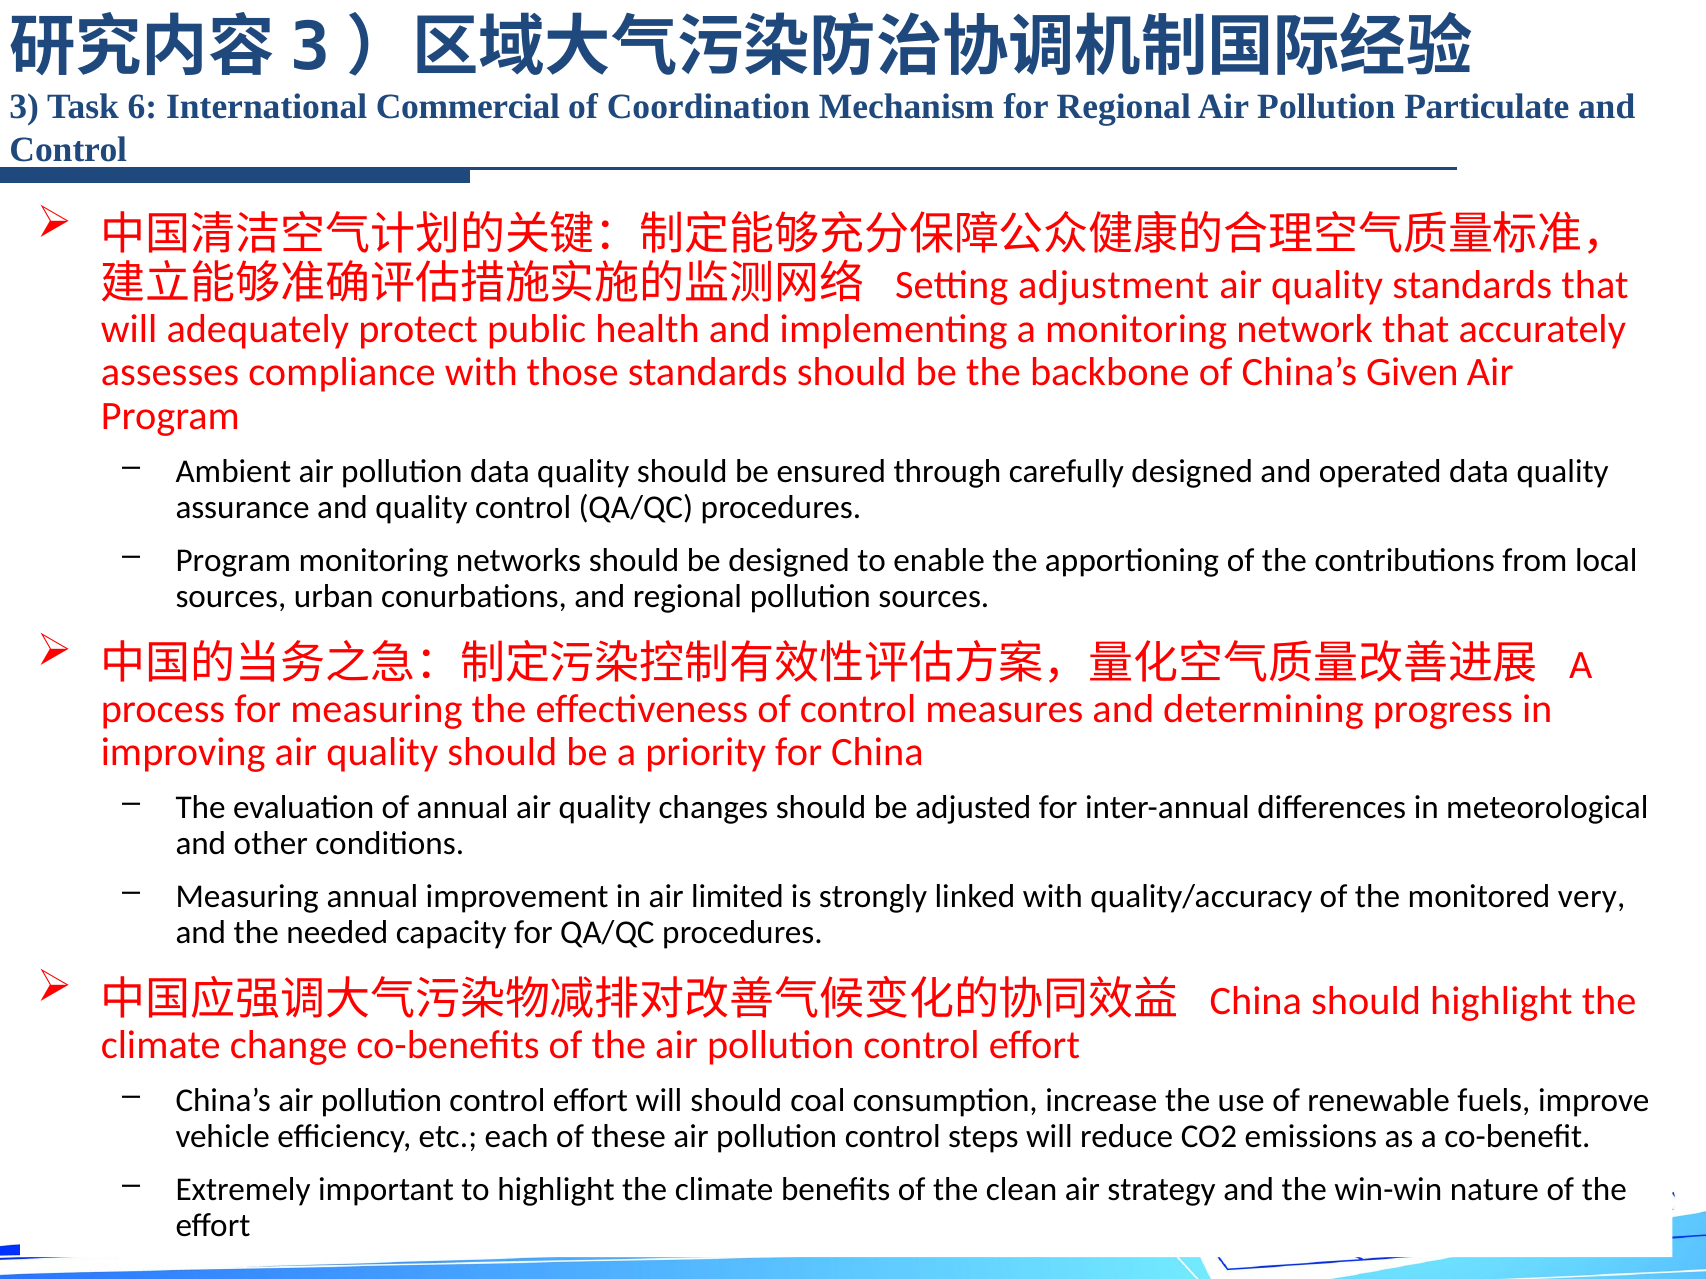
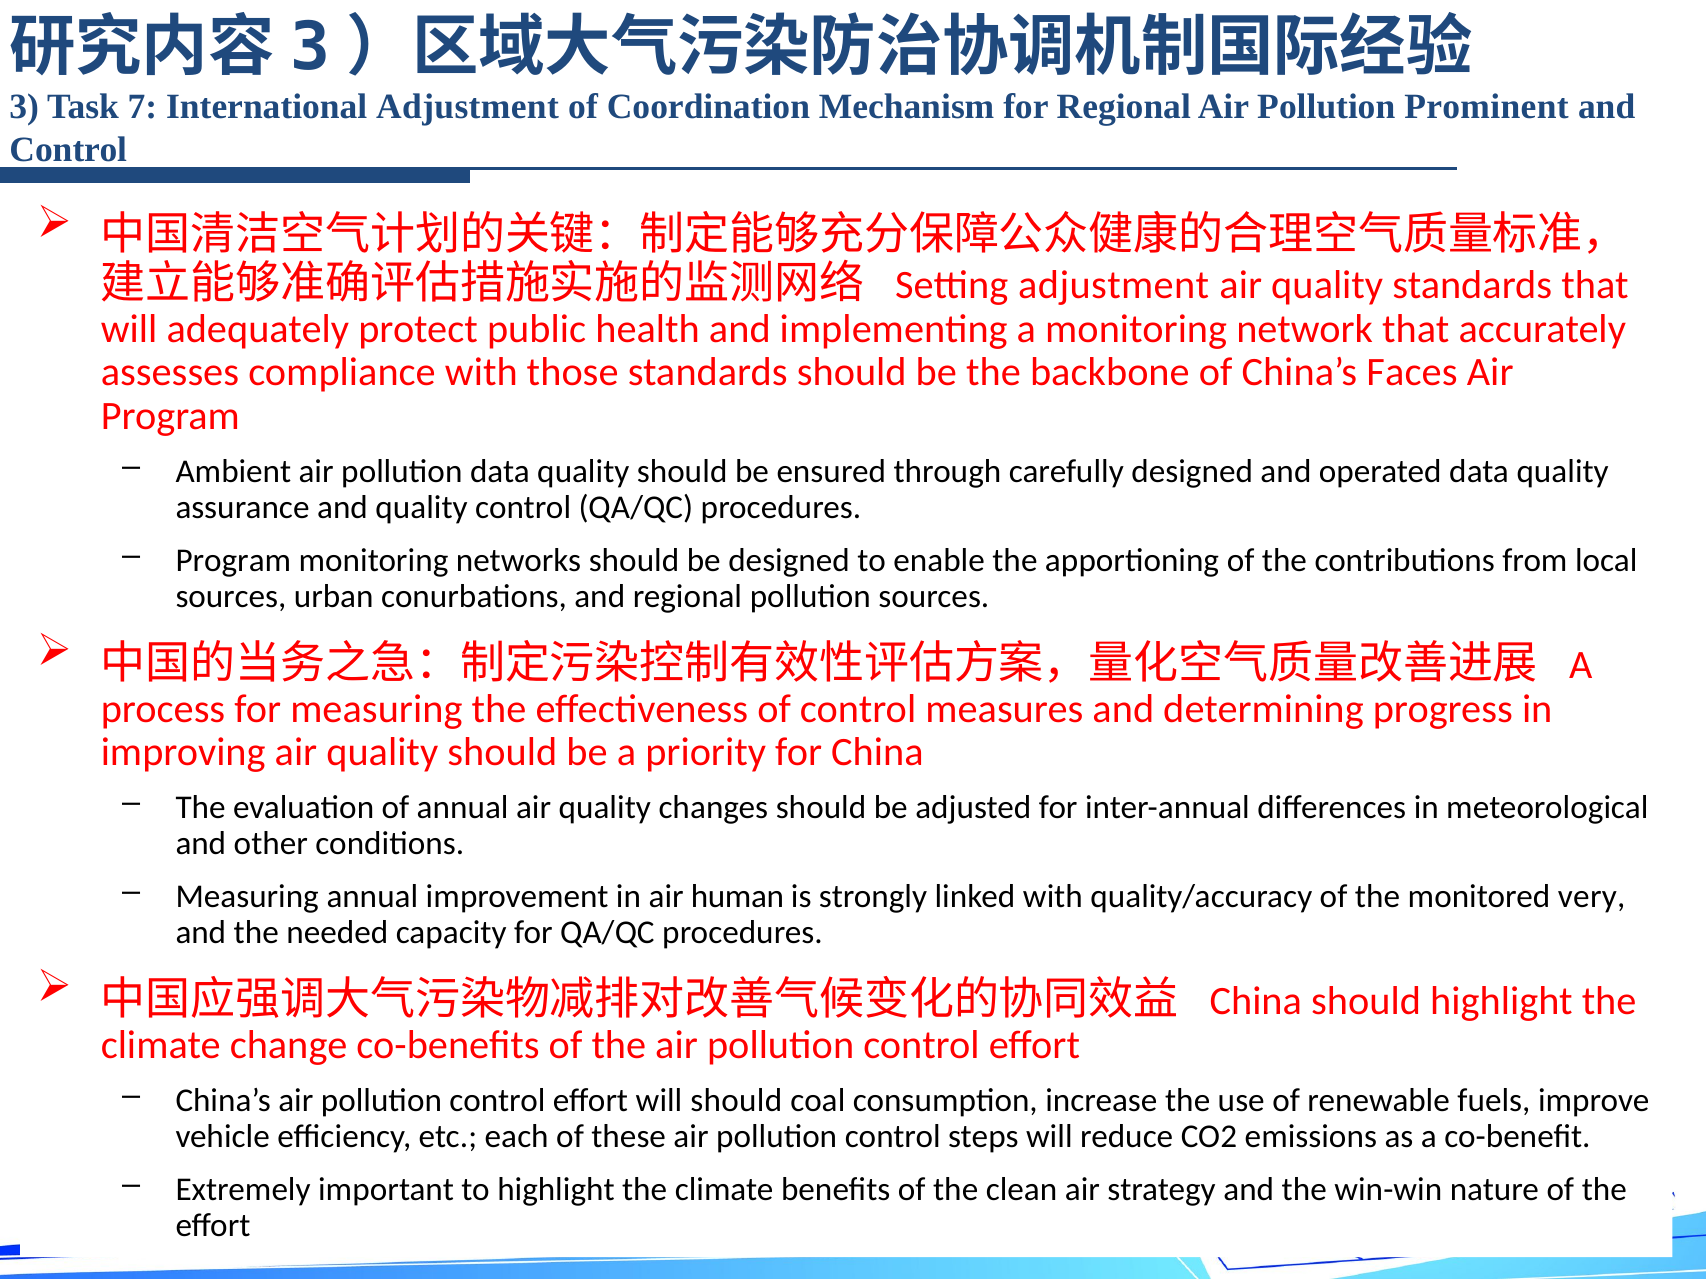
6: 6 -> 7 (142, 107)
International Commercial: Commercial -> Adjustment (468, 107)
Particulate: Particulate -> Prominent (1487, 107)
Given: Given -> Faces (1412, 372)
limited: limited -> human (737, 897)
